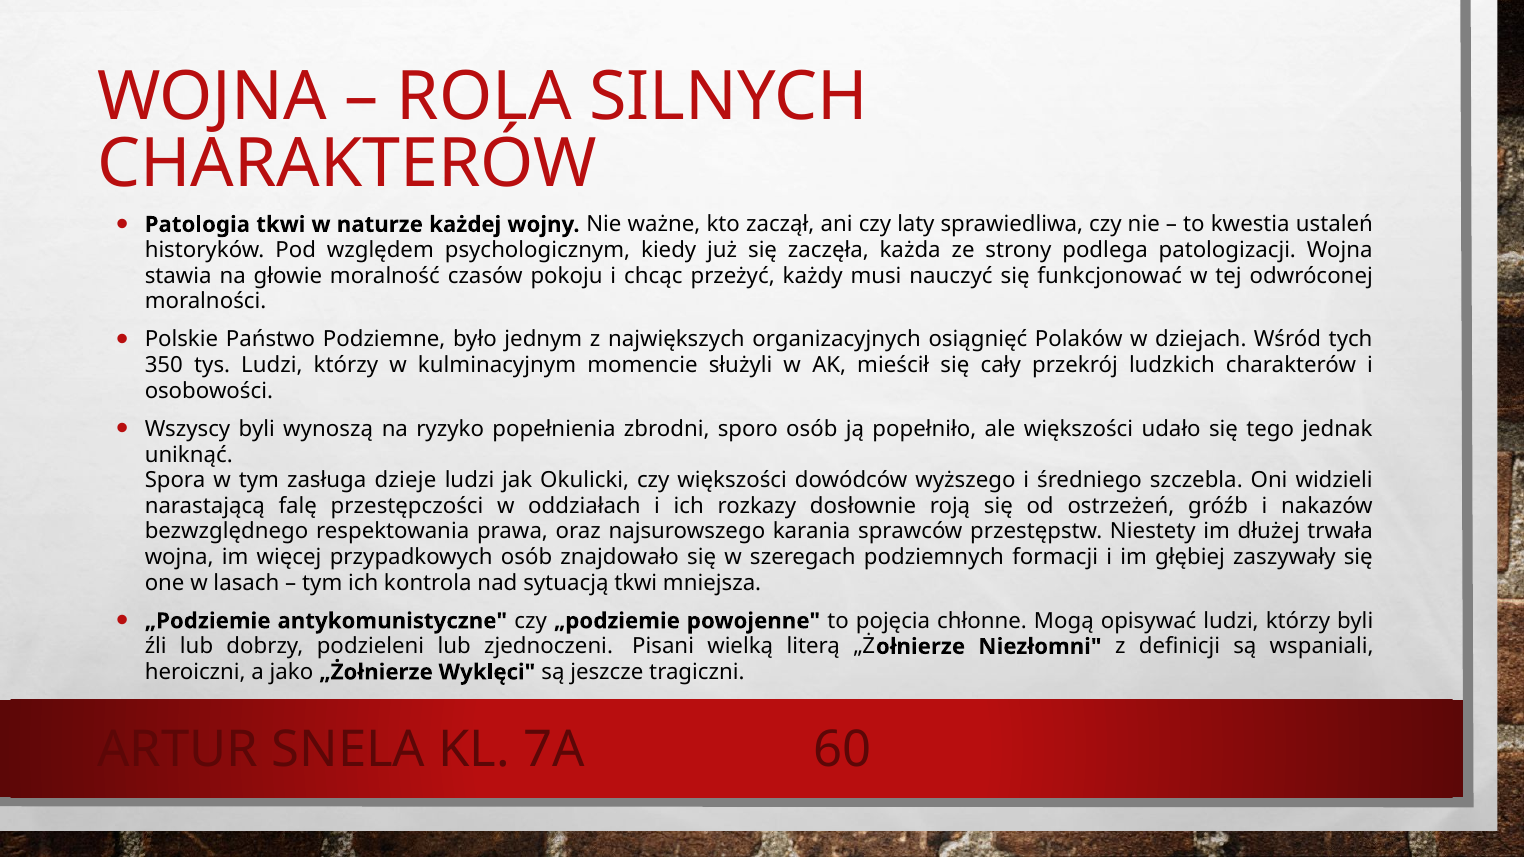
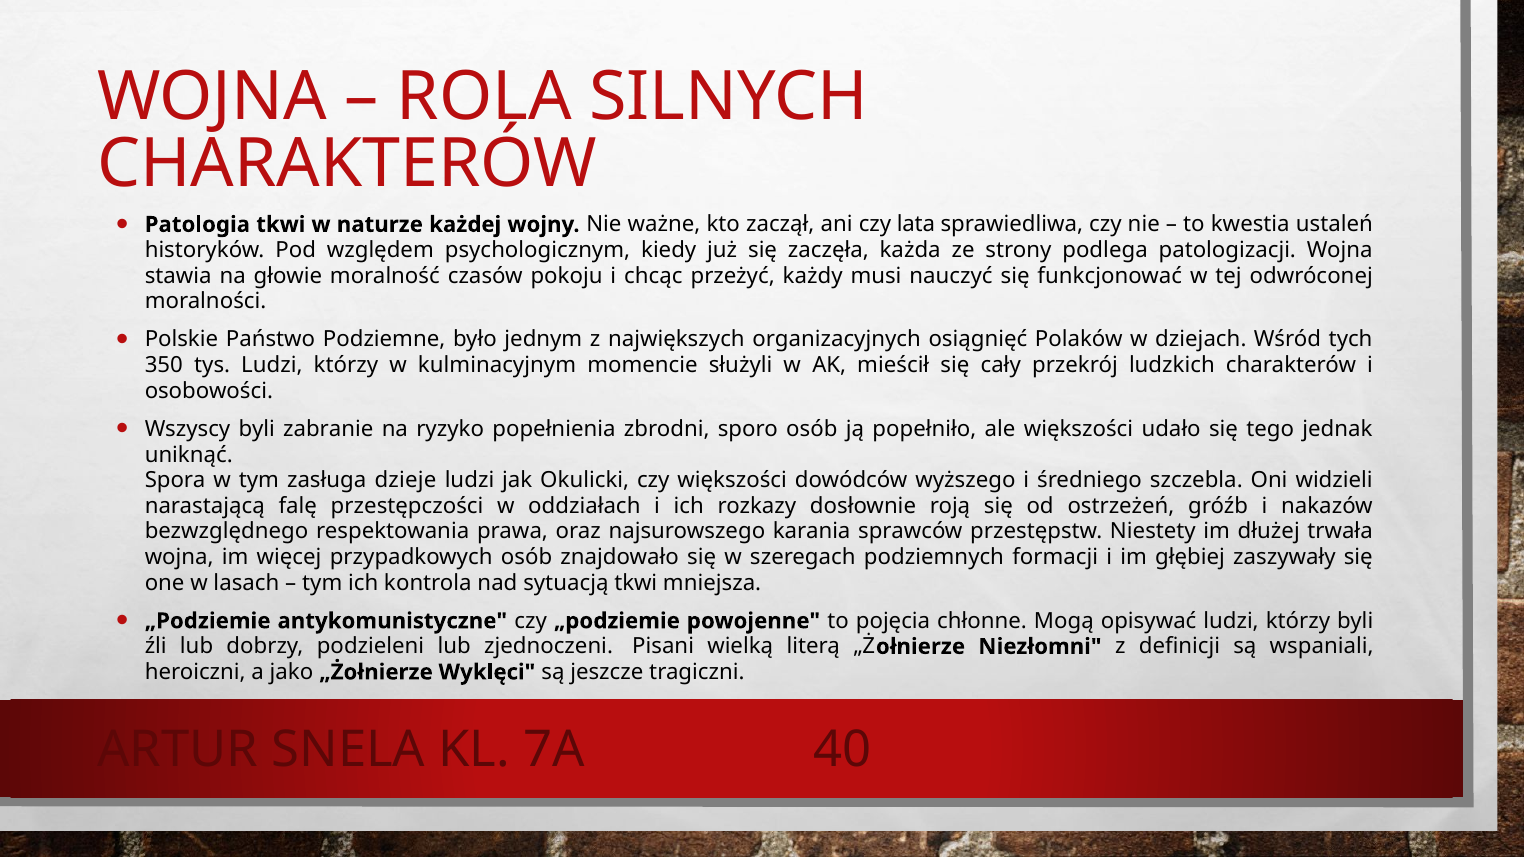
laty: laty -> lata (916, 225)
wynoszą: wynoszą -> zabranie (328, 429)
60: 60 -> 40 (843, 750)
